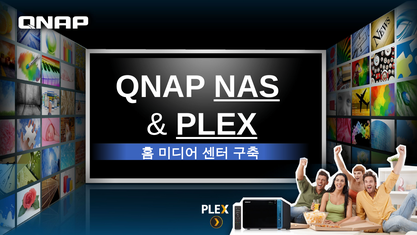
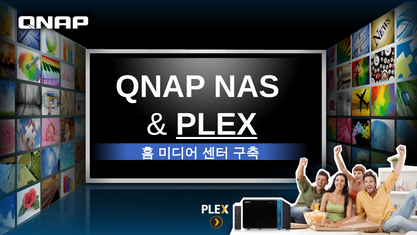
NAS underline: present -> none (247, 87)
